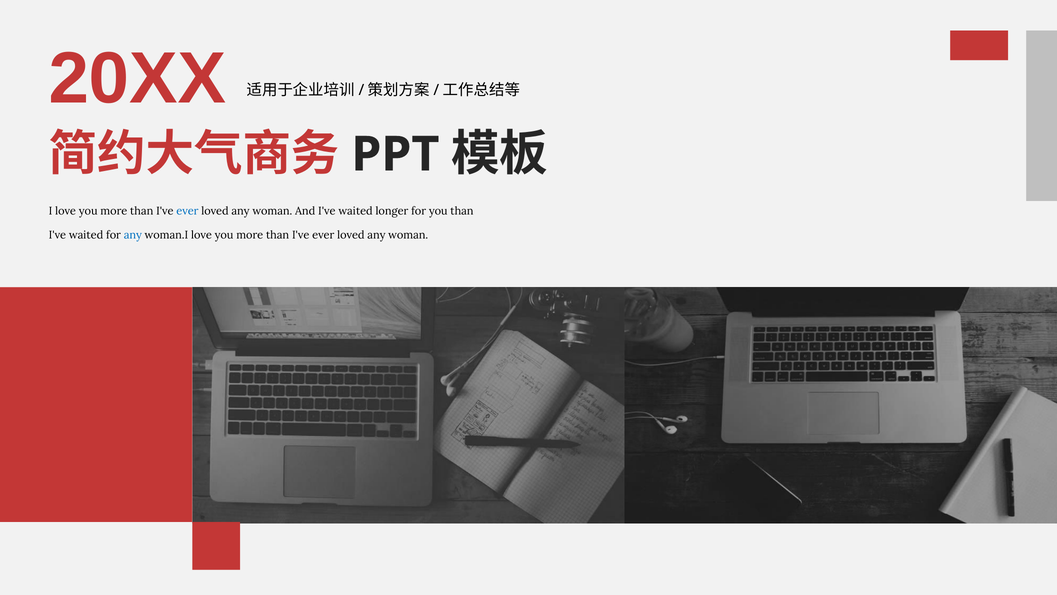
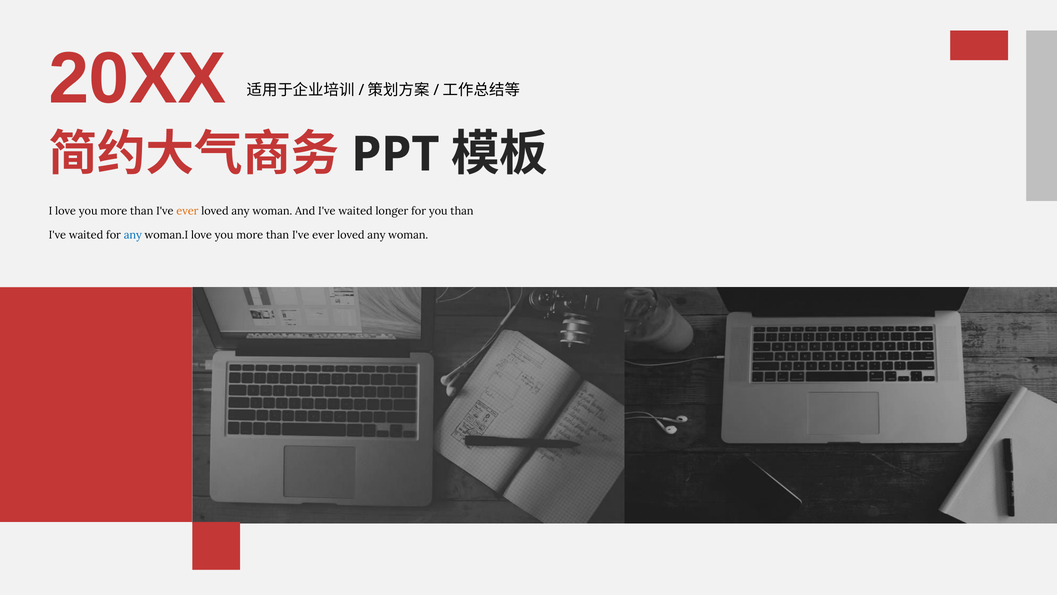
ever colour: blue -> orange (187, 211)
